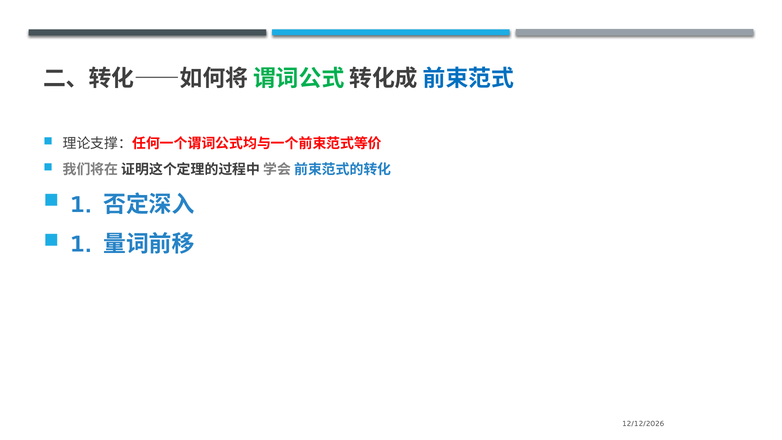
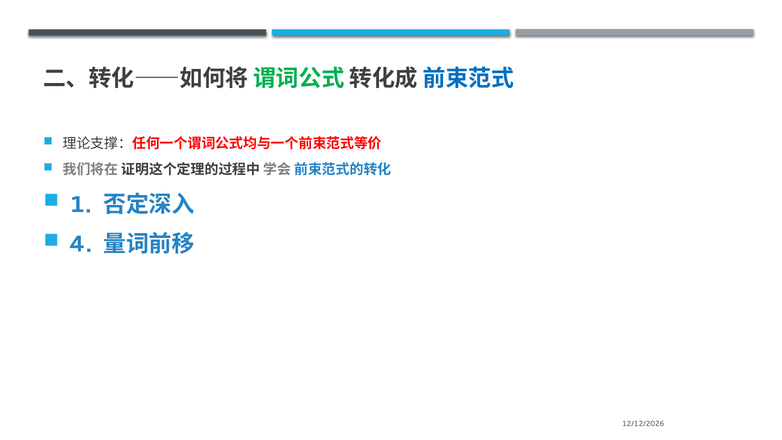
1: 1 -> 4 (80, 244)
